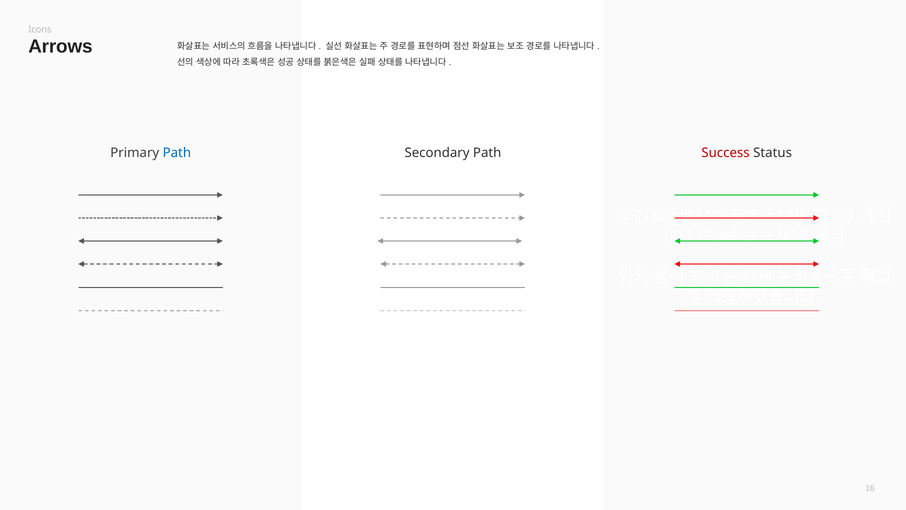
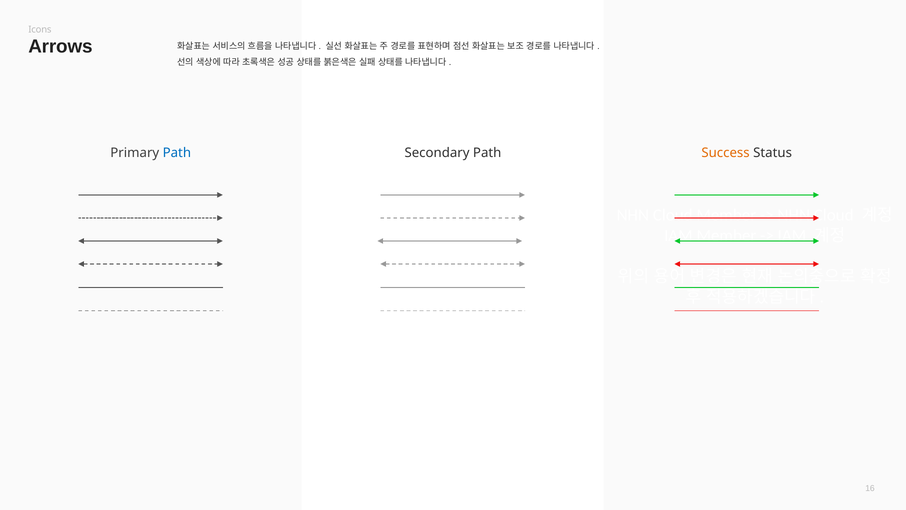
Success colour: red -> orange (726, 153)
